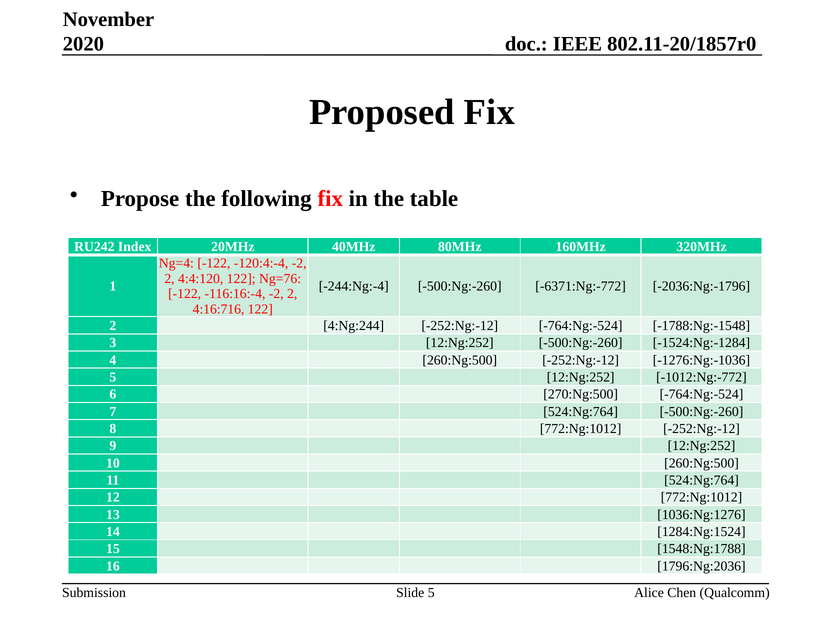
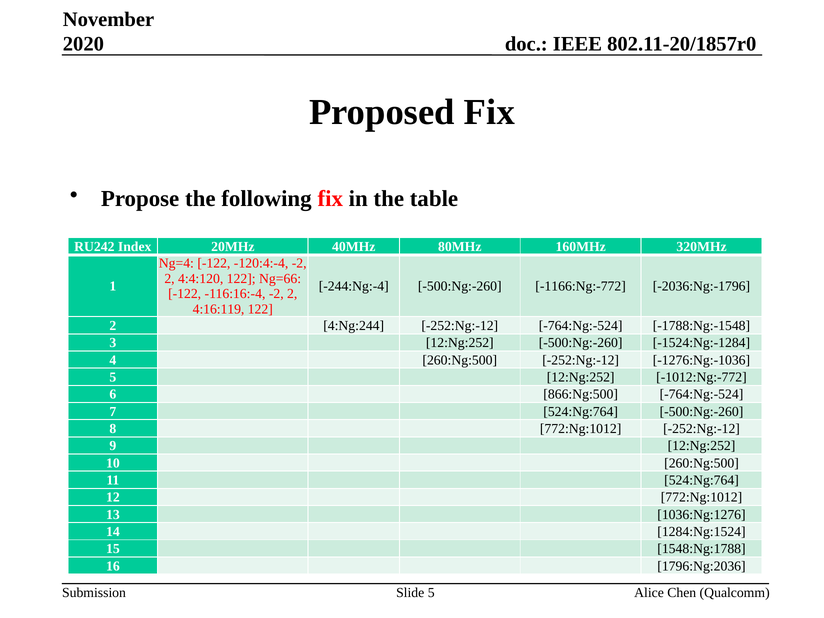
Ng=76: Ng=76 -> Ng=66 (280, 279)
-6371:Ng:-772: -6371:Ng:-772 -> -1166:Ng:-772 (581, 286)
4:16:716: 4:16:716 -> 4:16:119 (219, 309)
270:Ng:500: 270:Ng:500 -> 866:Ng:500 (581, 394)
